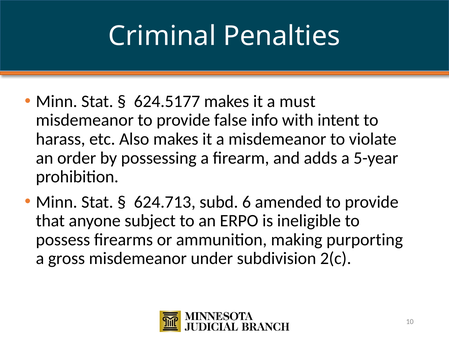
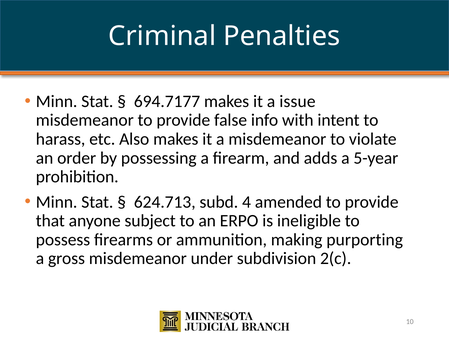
624.5177: 624.5177 -> 694.7177 (167, 101)
must: must -> issue (297, 101)
6: 6 -> 4 (247, 202)
